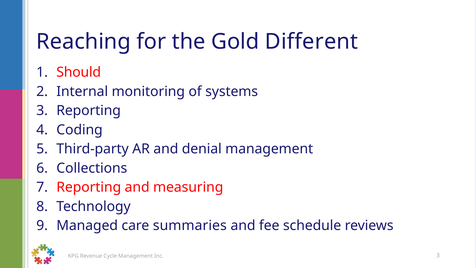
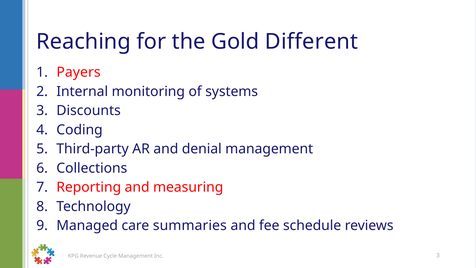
Should: Should -> Payers (79, 72)
3 Reporting: Reporting -> Discounts (89, 111)
